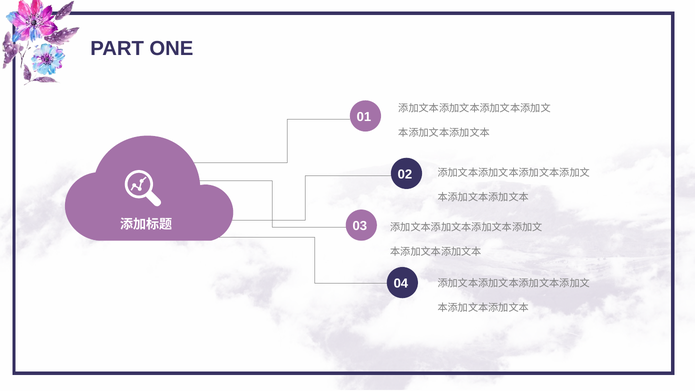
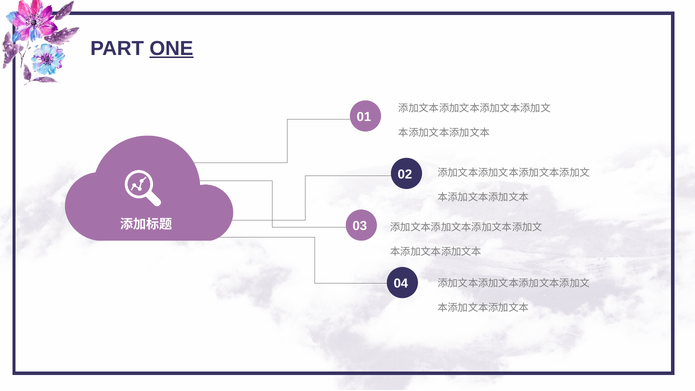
ONE underline: none -> present (171, 49)
